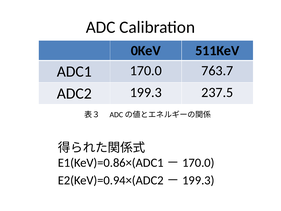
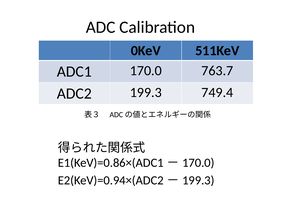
237.5: 237.5 -> 749.4 (217, 92)
